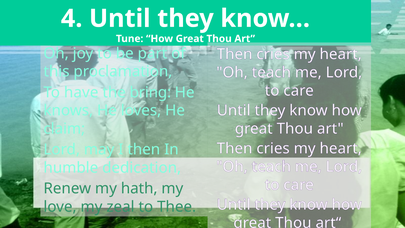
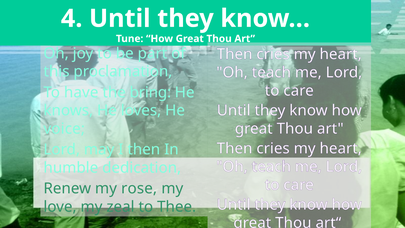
claim: claim -> voice (64, 129)
hath: hath -> rose (139, 188)
